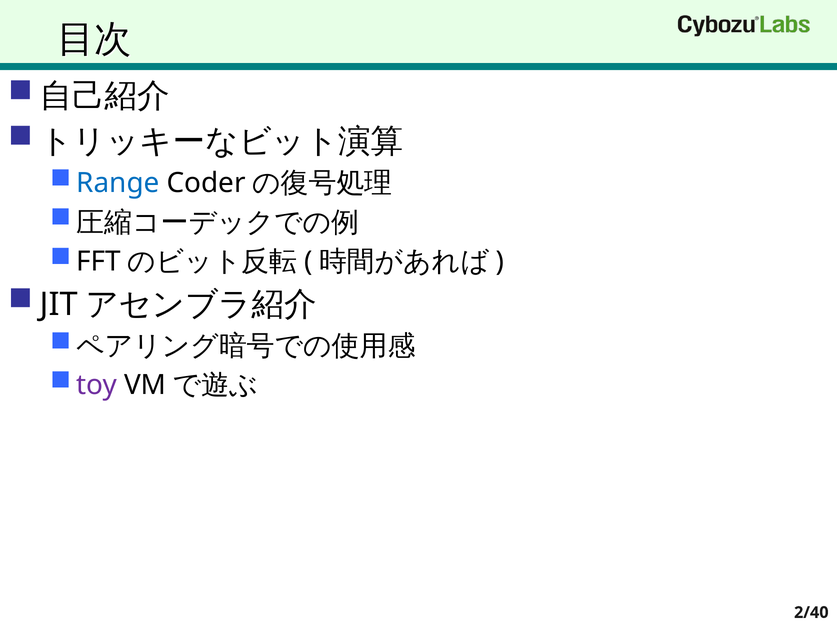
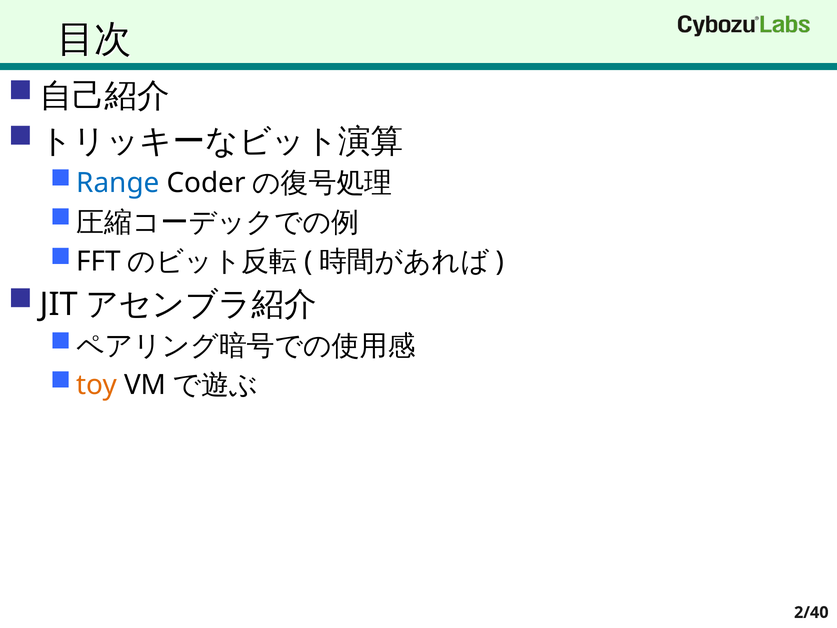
toy colour: purple -> orange (97, 385)
